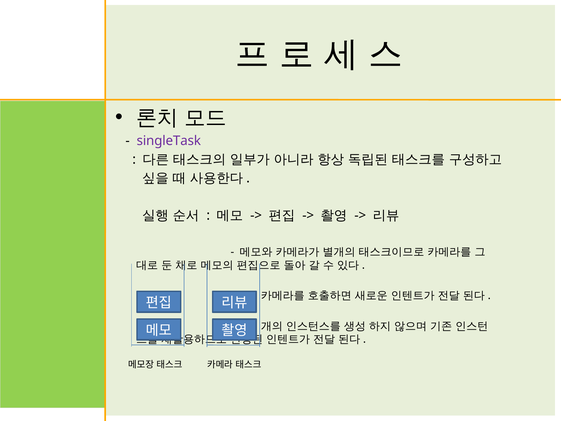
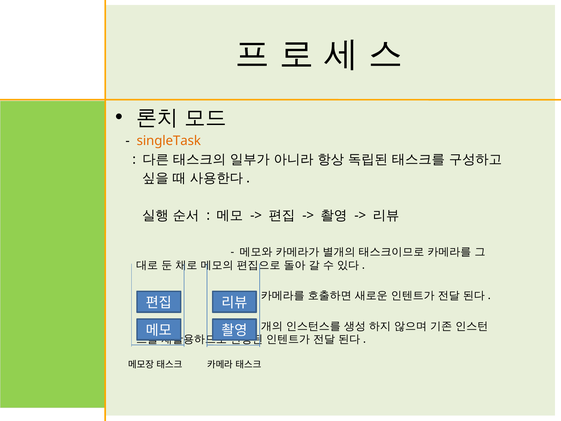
singleTask colour: purple -> orange (169, 141)
